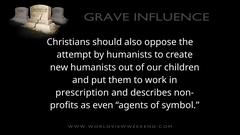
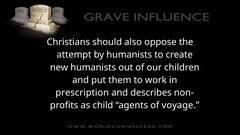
even: even -> child (103, 105)
symbol: symbol -> voyage (180, 105)
